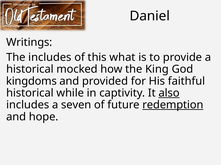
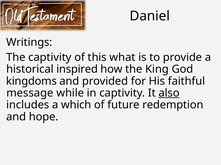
The includes: includes -> captivity (50, 58)
mocked: mocked -> inspired (77, 69)
historical: historical -> message (30, 93)
seven: seven -> which (76, 105)
redemption underline: present -> none (173, 105)
